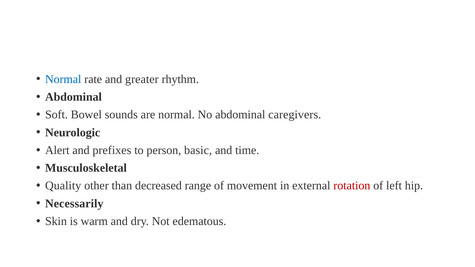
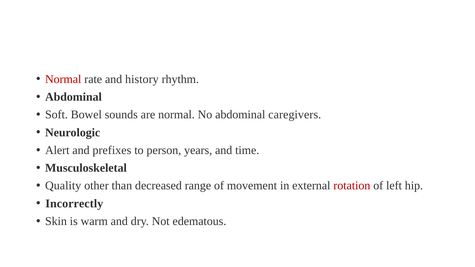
Normal colour: blue -> red (63, 79)
greater: greater -> history (142, 79)
basic: basic -> years (198, 150)
Necessarily: Necessarily -> Incorrectly (74, 204)
